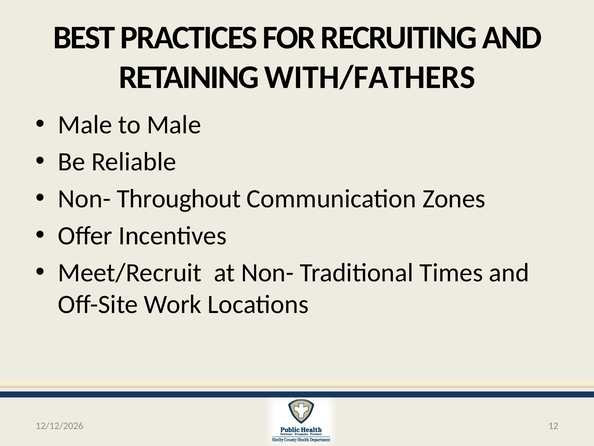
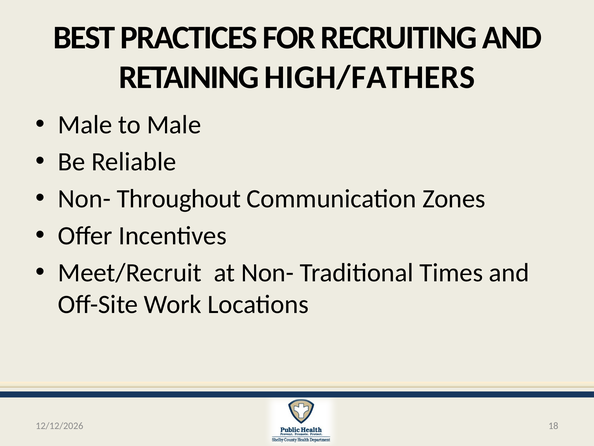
WITH/FATHERS: WITH/FATHERS -> HIGH/FATHERS (370, 77)
12: 12 -> 18 (553, 425)
